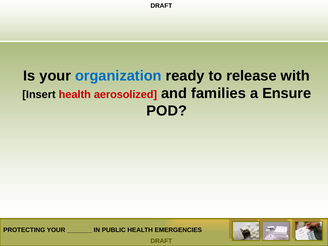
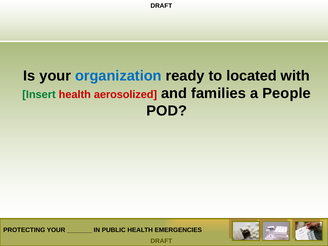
release: release -> located (252, 76)
Insert colour: black -> green (39, 95)
Ensure: Ensure -> People (287, 93)
